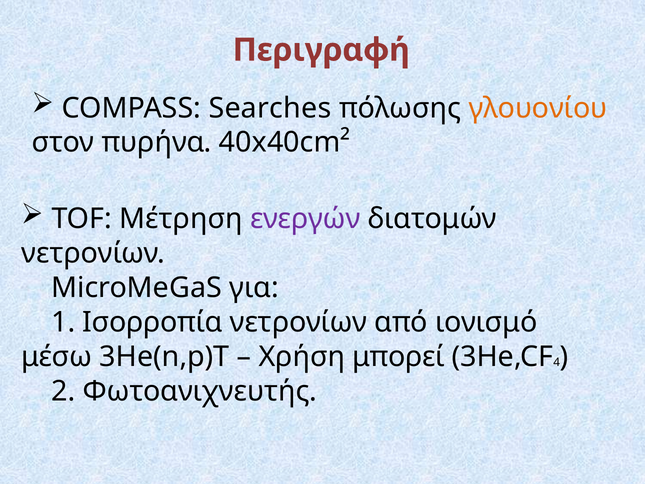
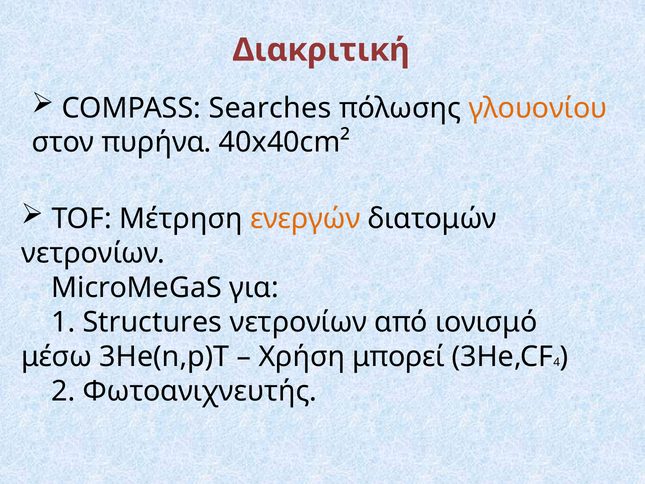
Περιγραφή: Περιγραφή -> Διακριτική (321, 50)
ενεργών colour: purple -> orange (305, 219)
Ισορροπία: Ισορροπία -> Structures (152, 322)
